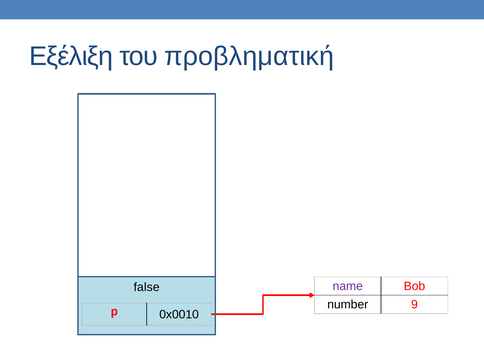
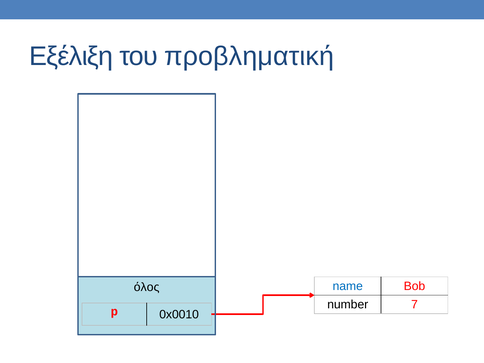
name colour: purple -> blue (348, 286)
false: false -> όλος (147, 287)
9: 9 -> 7 (414, 305)
